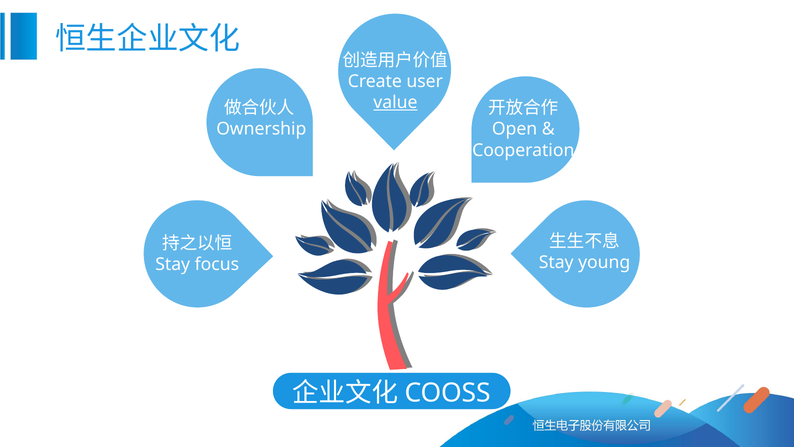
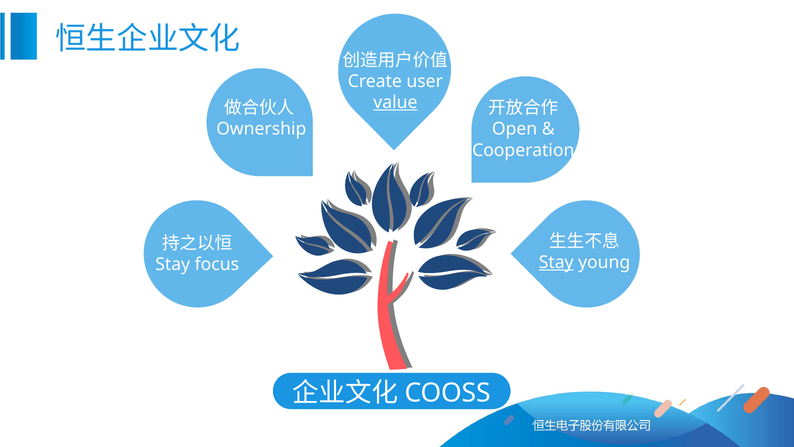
Stay underline: none -> present (556, 262)
